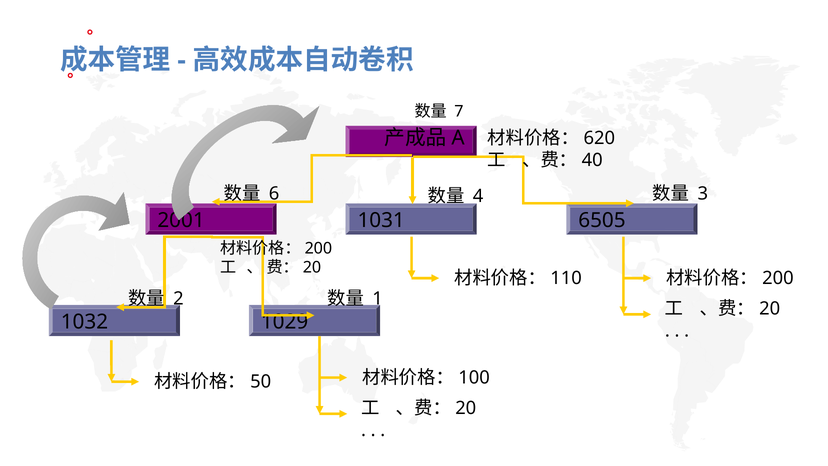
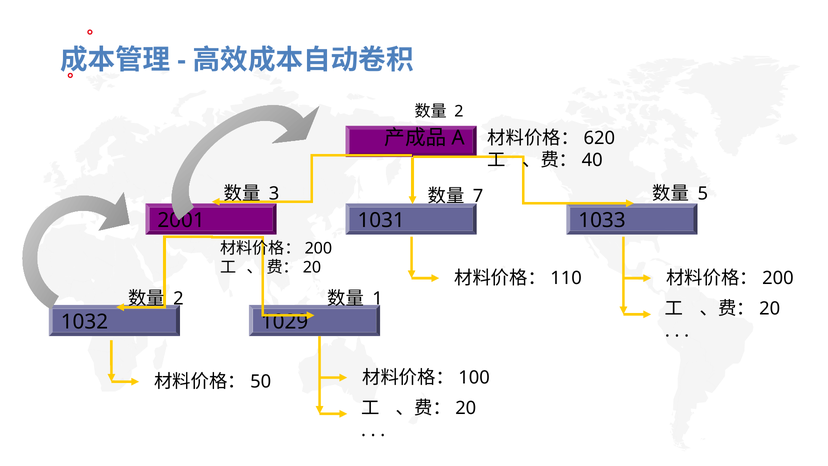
7: 7 -> 2 (459, 111)
6: 6 -> 3 (274, 194)
4: 4 -> 7 (478, 196)
3: 3 -> 5 (703, 194)
6505: 6505 -> 1033 (602, 220)
